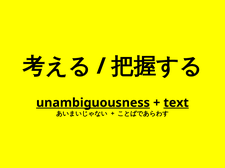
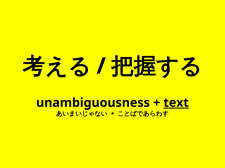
unambiguousness underline: present -> none (93, 103)
